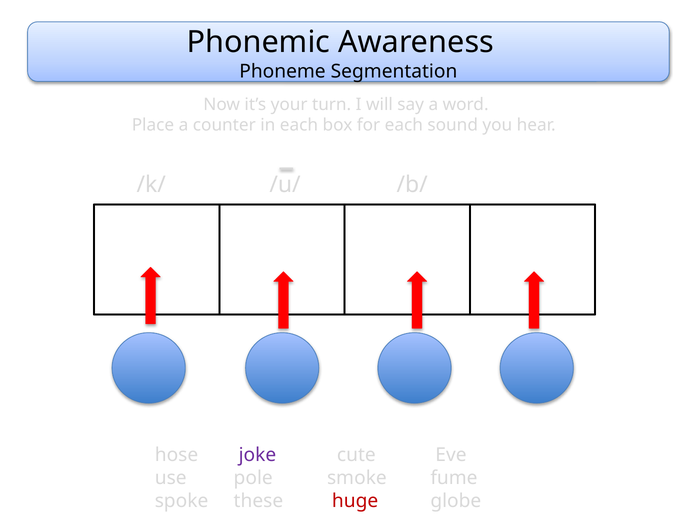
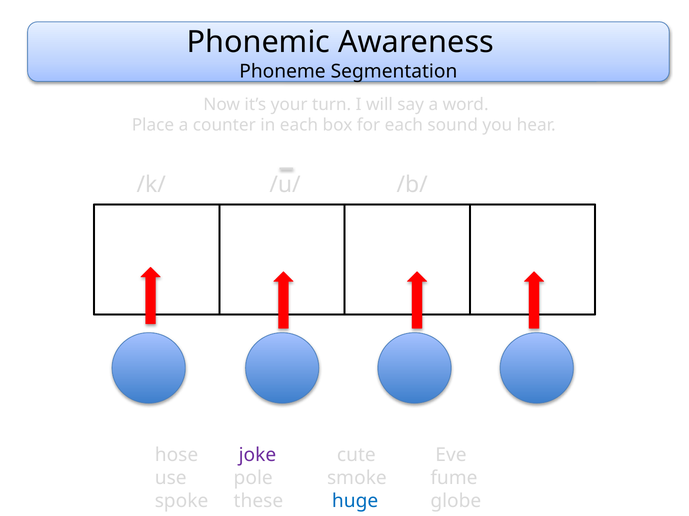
huge colour: red -> blue (355, 502)
